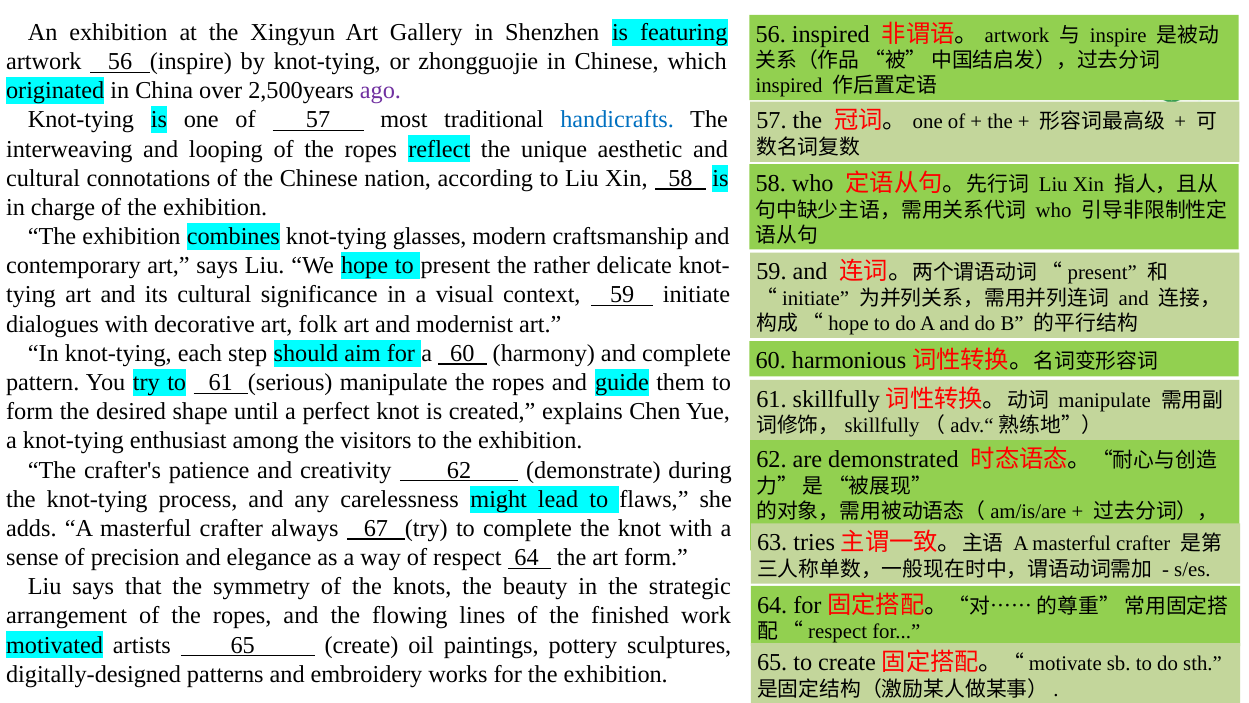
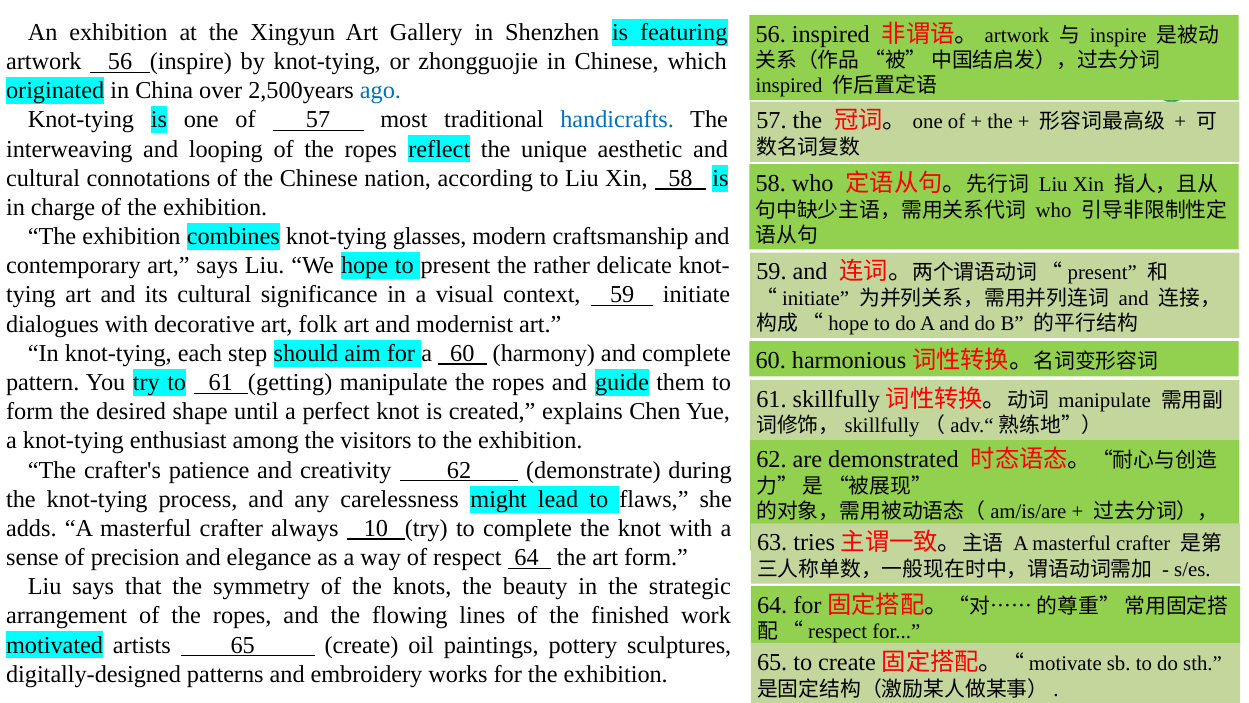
ago colour: purple -> blue (380, 91)
serious: serious -> getting (290, 382)
67: 67 -> 10 (376, 528)
